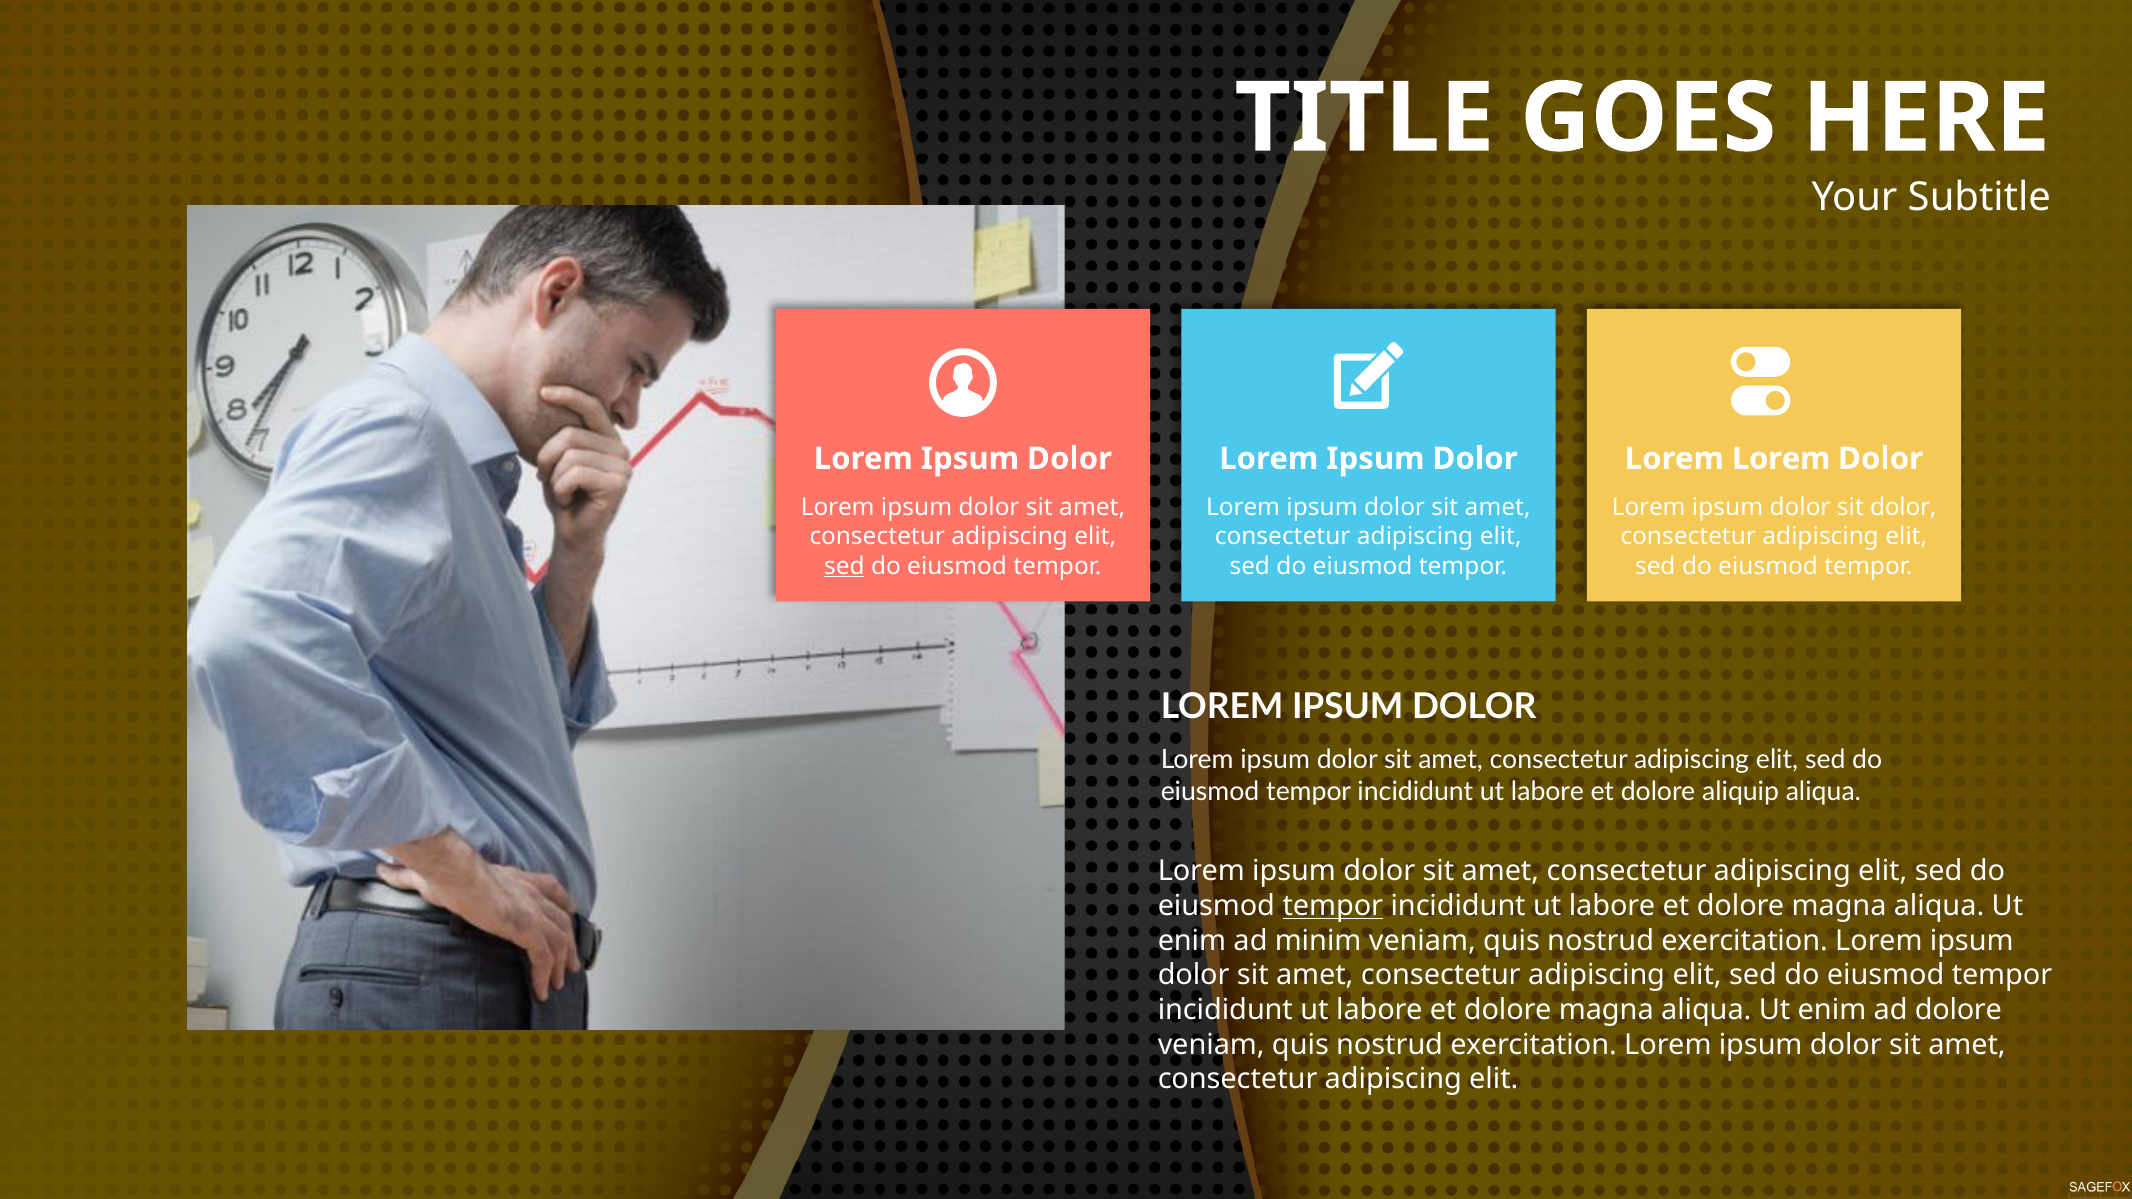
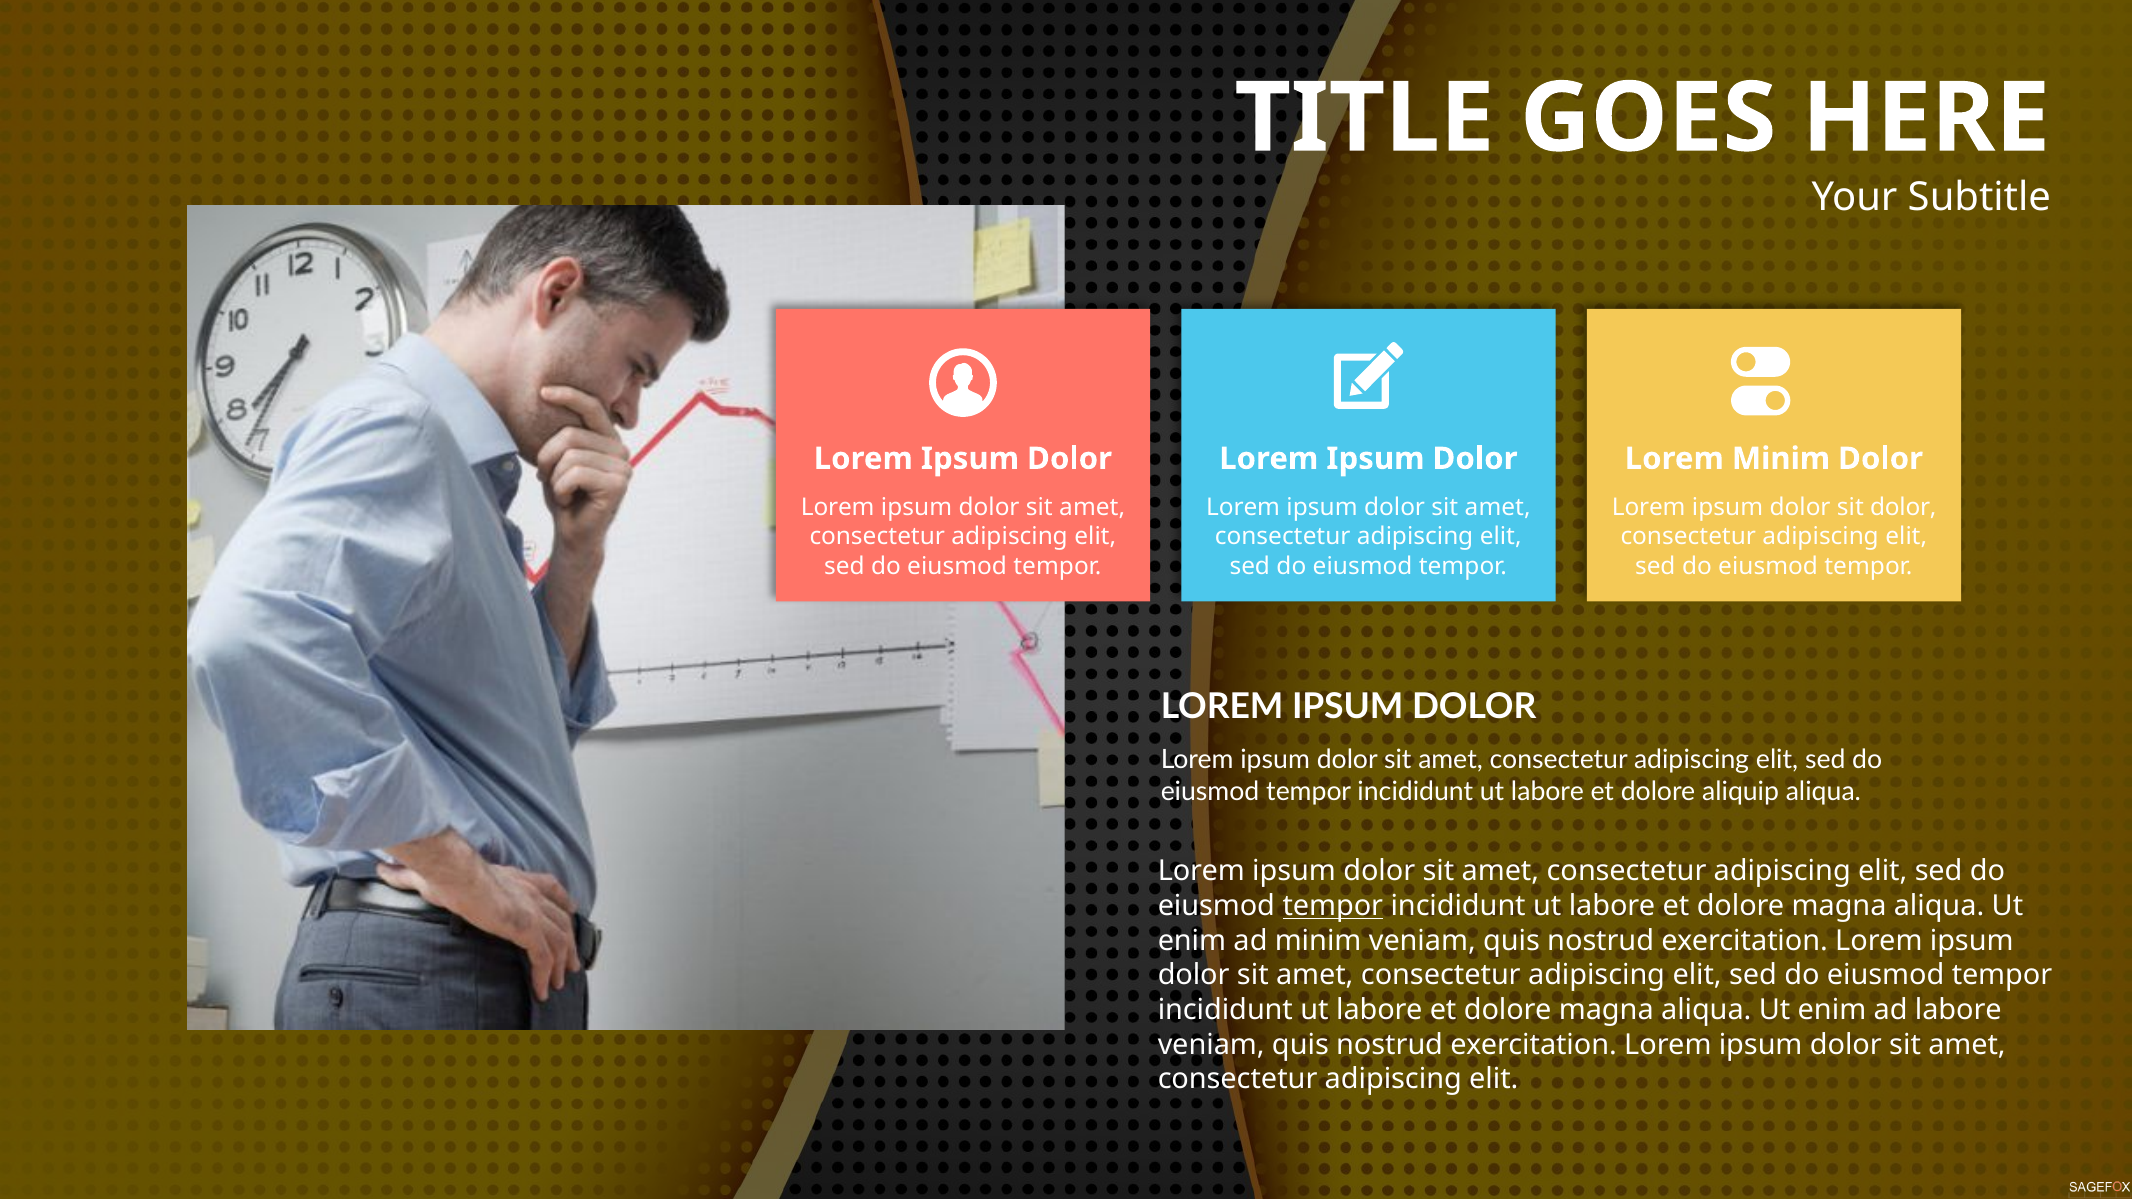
Lorem Lorem: Lorem -> Minim (1781, 459)
sed underline: present -> none (844, 566)
ad dolore: dolore -> labore (1958, 1010)
